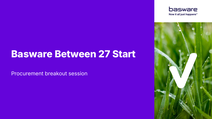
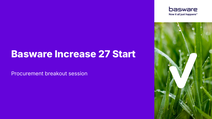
Between: Between -> Increase (76, 54)
